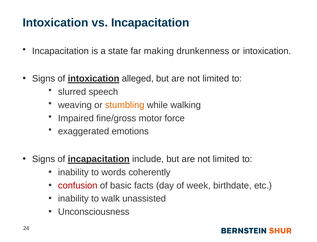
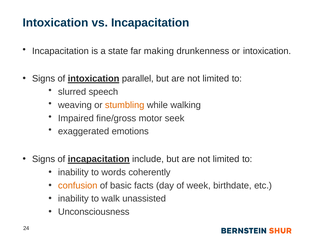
alleged: alleged -> parallel (138, 79)
force: force -> seek (175, 118)
confusion colour: red -> orange (78, 185)
